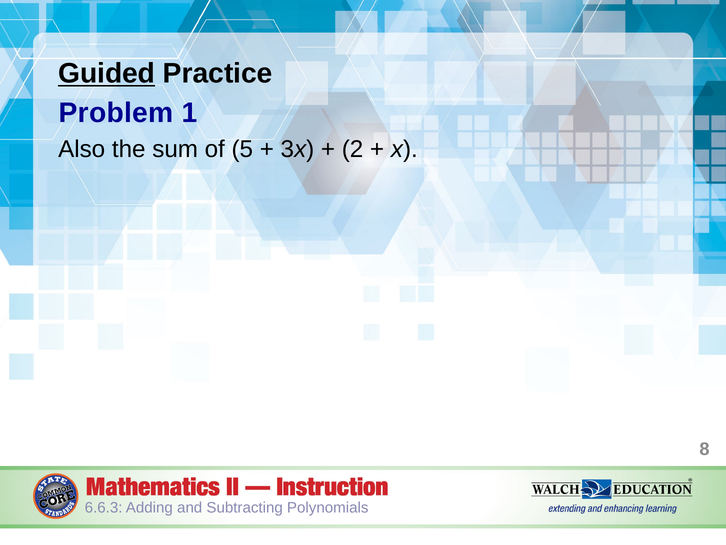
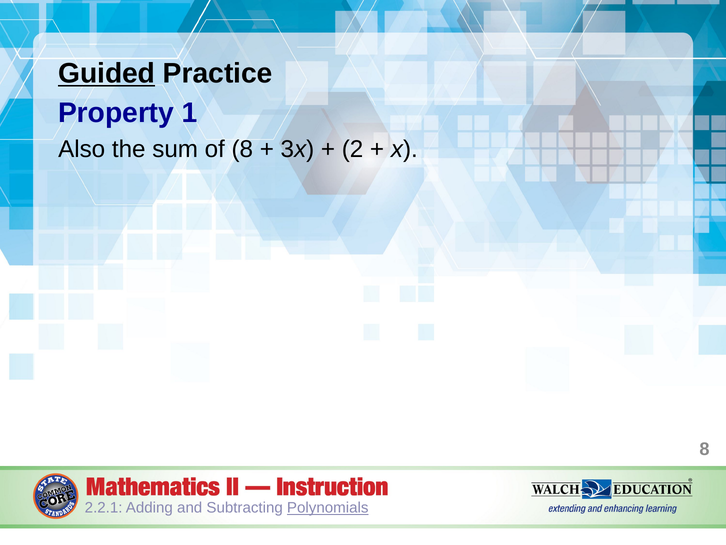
Problem: Problem -> Property (116, 113)
of 5: 5 -> 8 (242, 149)
6.6.3: 6.6.3 -> 2.2.1 (104, 508)
Polynomials underline: none -> present (328, 508)
